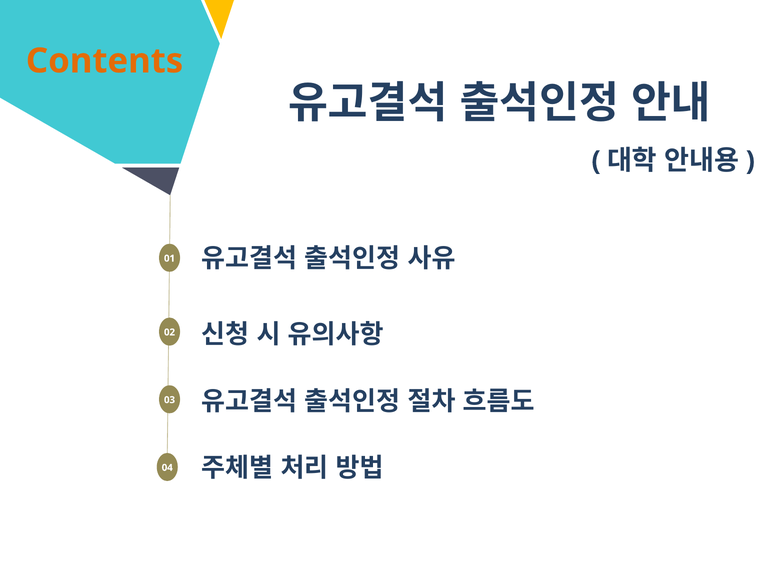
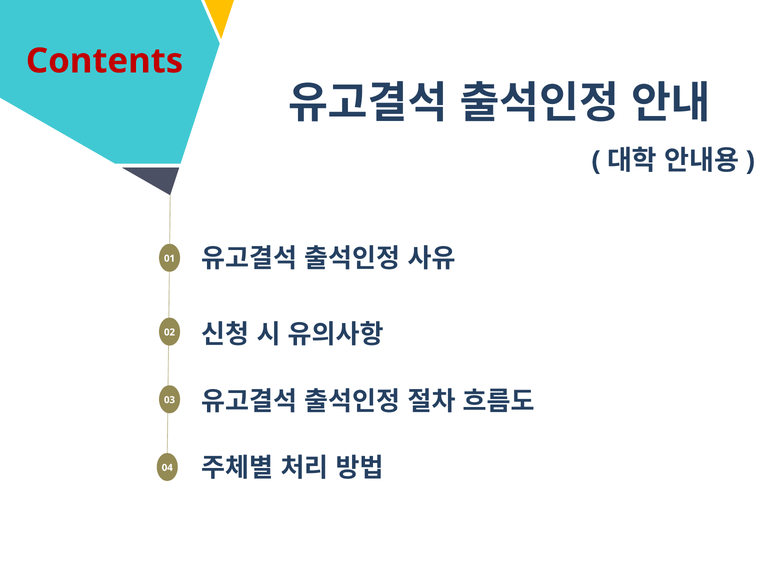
Contents colour: orange -> red (105, 61)
